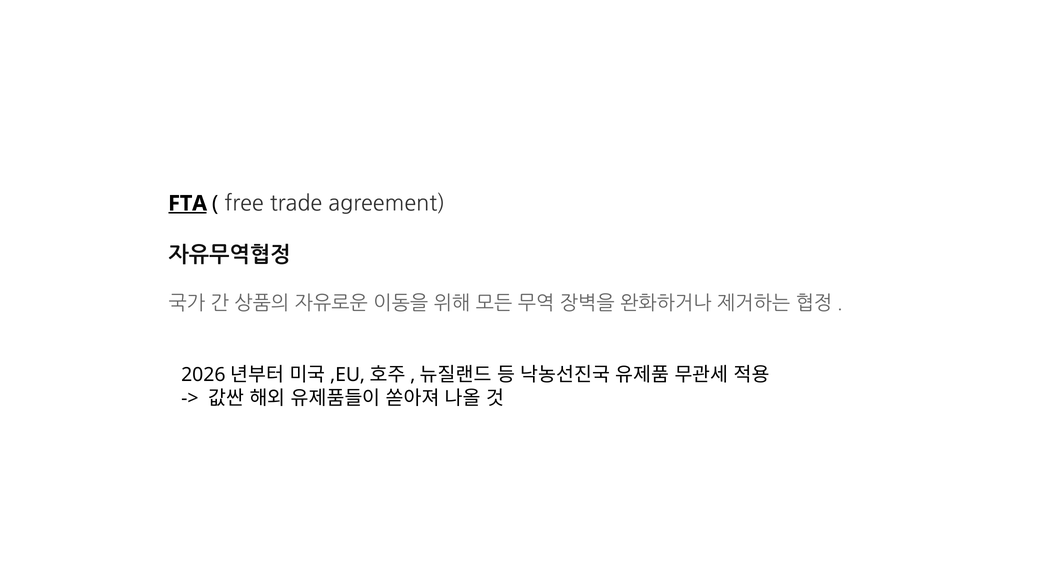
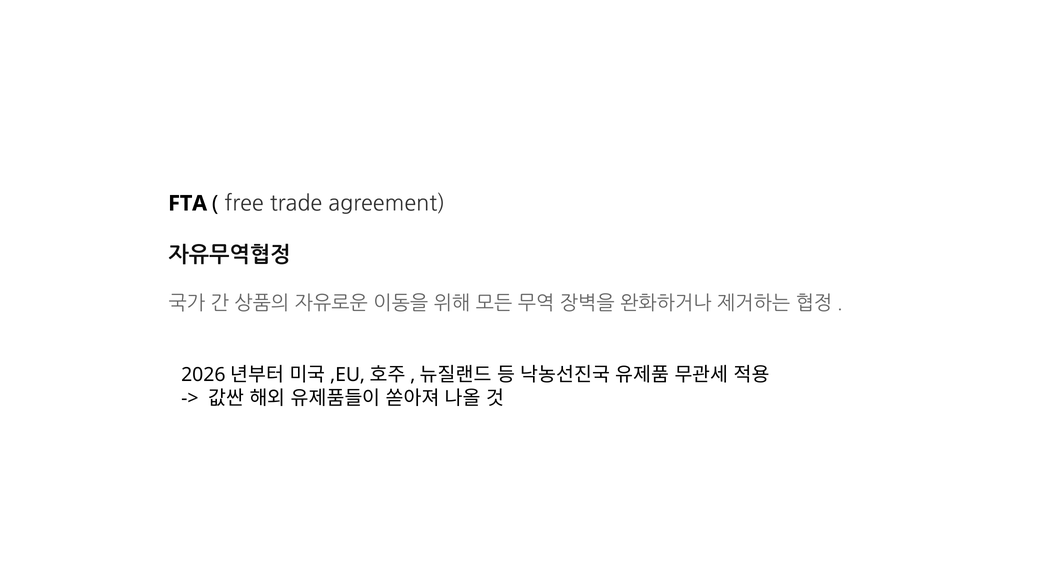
FTA underline: present -> none (188, 203)
